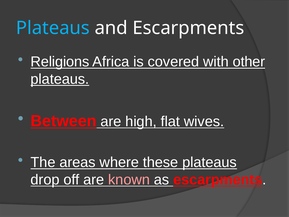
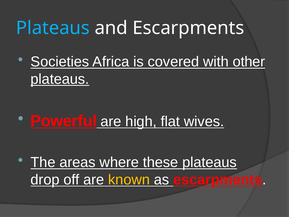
Religions: Religions -> Societies (60, 62)
Between: Between -> Powerful (64, 121)
known colour: pink -> yellow (129, 180)
